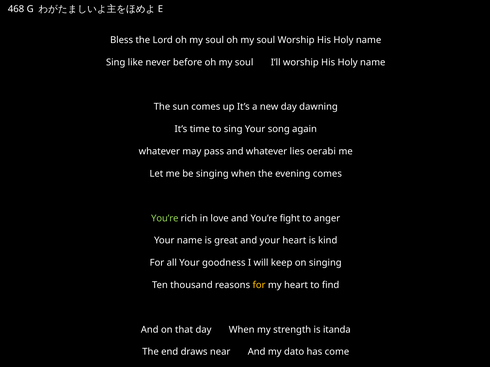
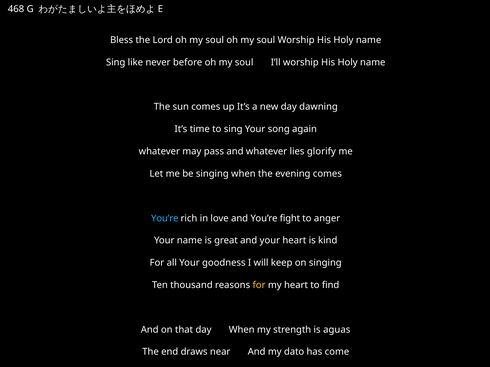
oerabi: oerabi -> glorify (321, 152)
You’re colour: light green -> light blue (165, 219)
itanda: itanda -> aguas (337, 330)
